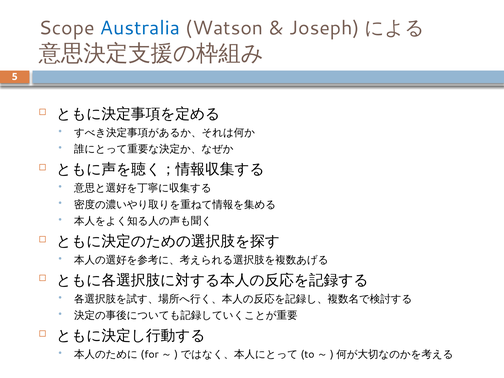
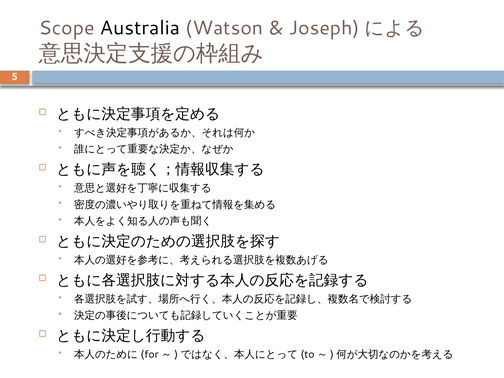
Australia colour: blue -> black (140, 28)
